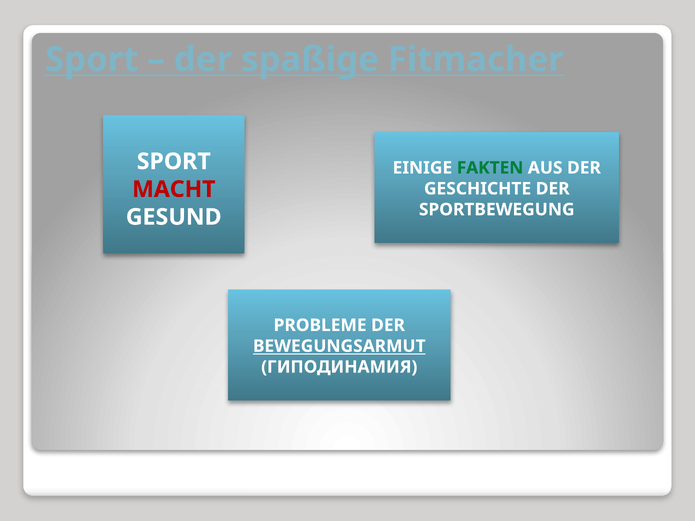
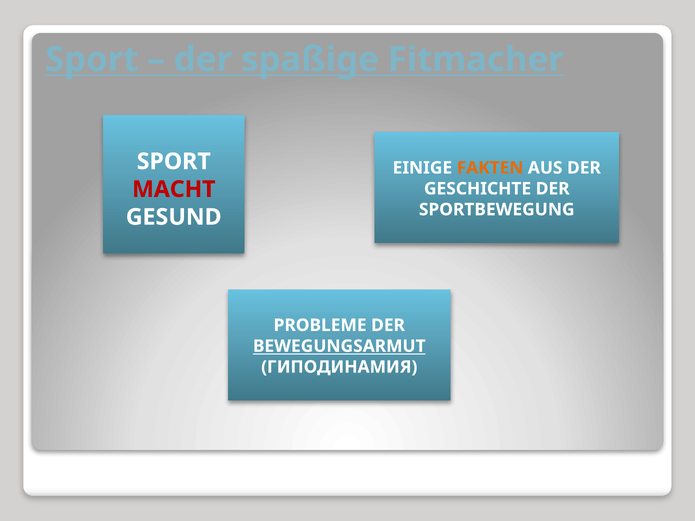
FAKTEN colour: green -> orange (490, 168)
